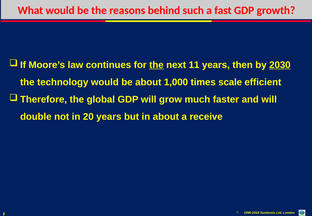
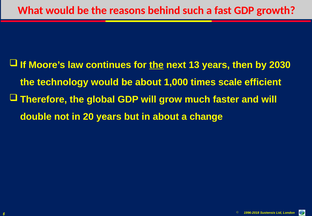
11: 11 -> 13 (194, 65)
2030 underline: present -> none (280, 65)
receive: receive -> change (206, 117)
